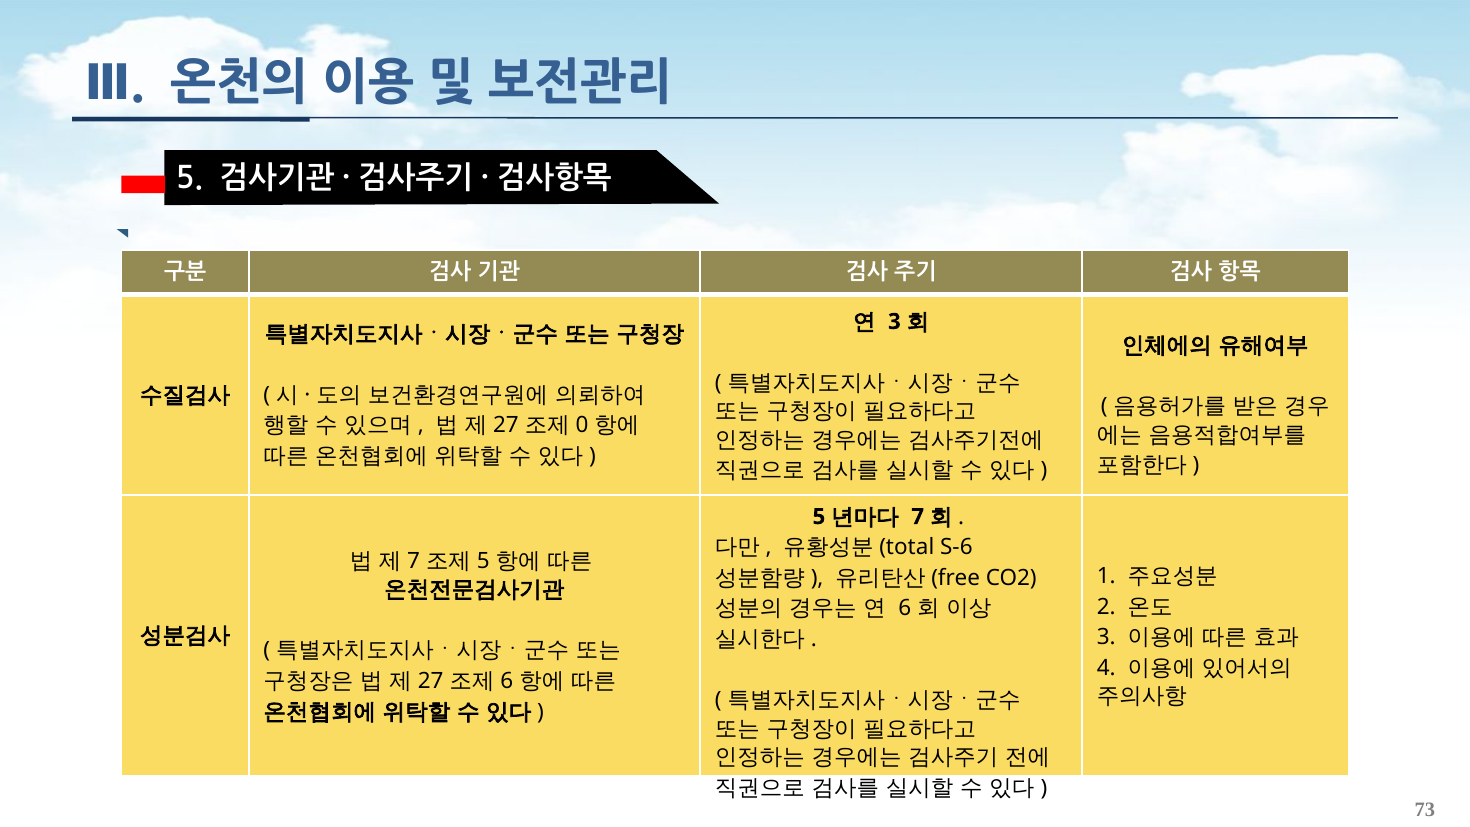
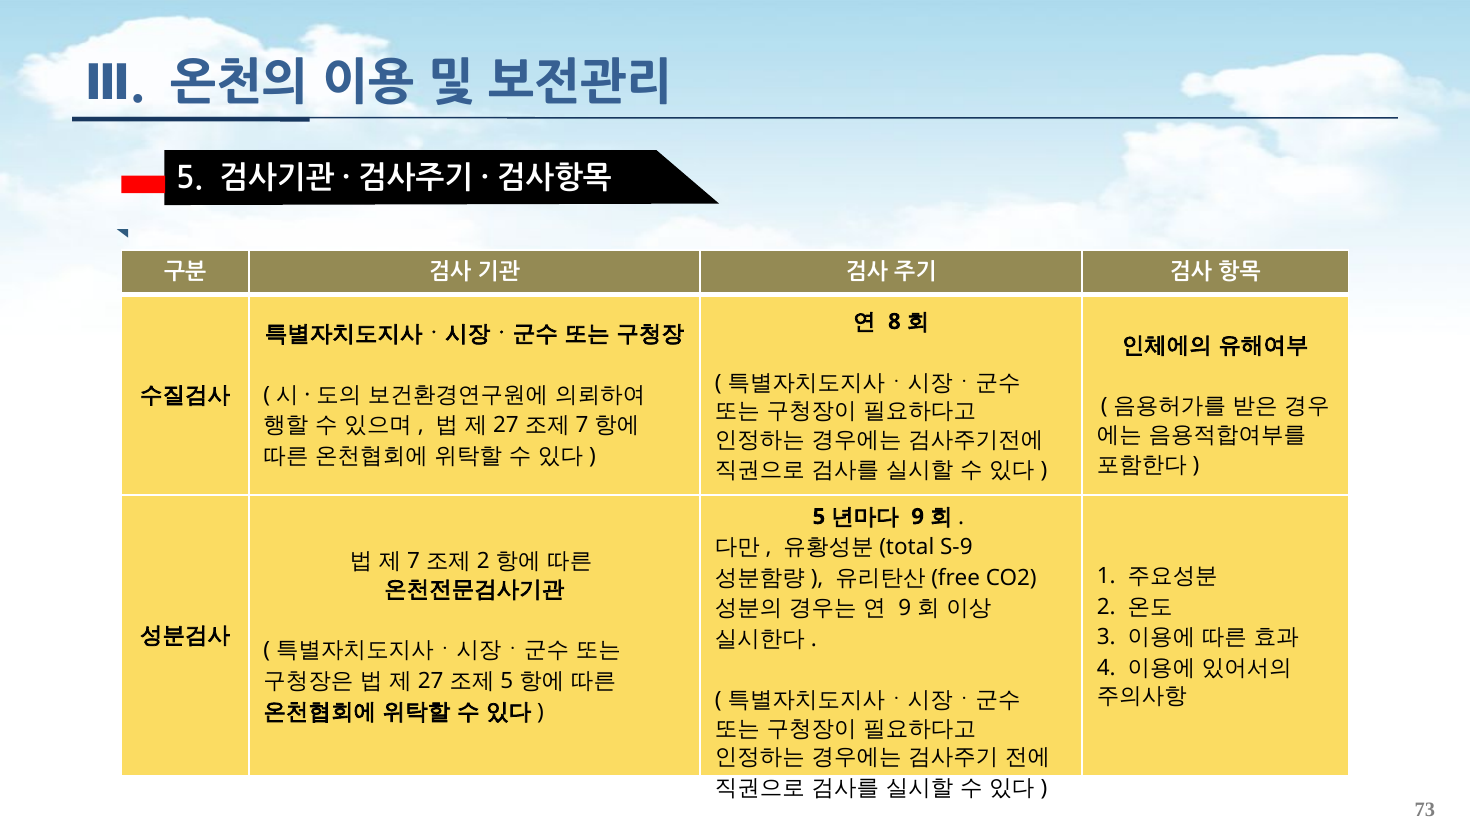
3: 3 -> 8 (894, 322)
0: 0 -> 7 (582, 425)
7: 7 -> 9 (918, 517)
S-6: S-6 -> S-9 (956, 547)
5: 5 -> 2 (483, 561)
6: 6 -> 9 (905, 608)
6: 6 -> 5 (507, 681)
